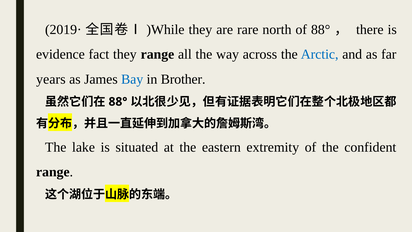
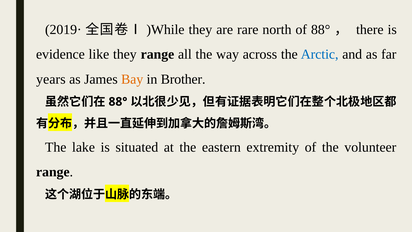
fact: fact -> like (99, 54)
Bay colour: blue -> orange (132, 79)
confident: confident -> volunteer (370, 147)
